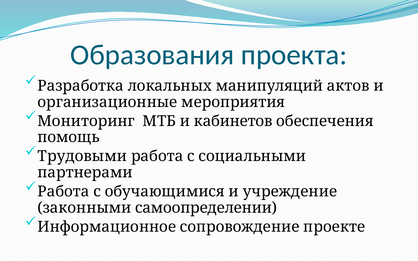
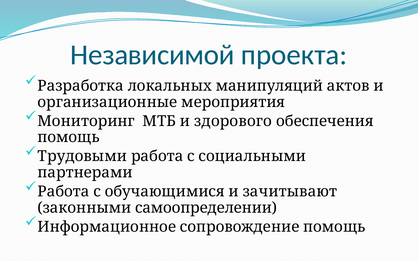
Образования: Образования -> Независимой (152, 55)
кабинетов: кабинетов -> здорового (233, 121)
учреждение: учреждение -> зачитывают (290, 192)
сопровождение проекте: проекте -> помощь (334, 227)
